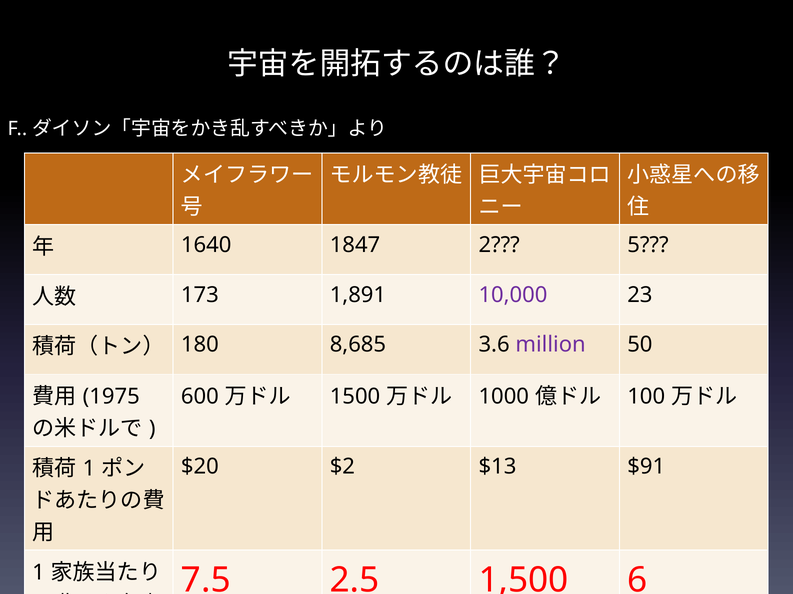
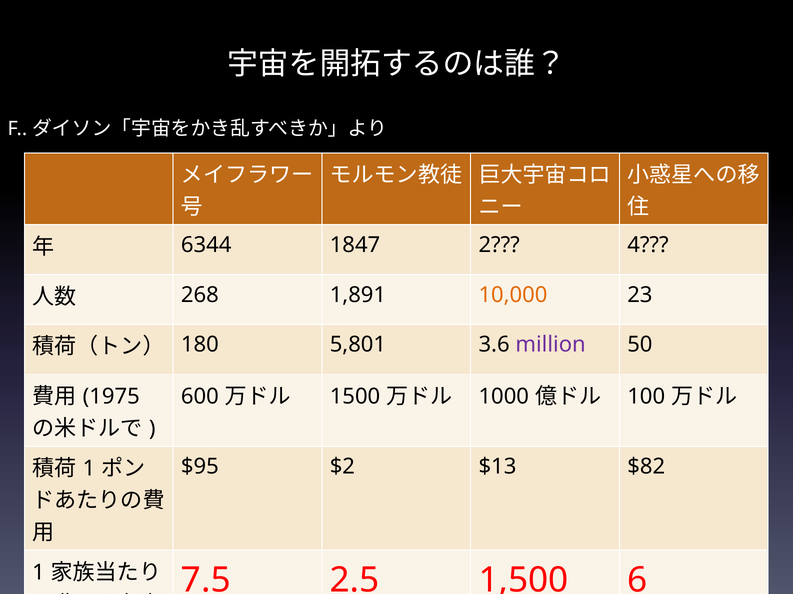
1640: 1640 -> 6344 (206, 245)
5: 5 -> 4 (648, 245)
173: 173 -> 268 (200, 295)
10,000 colour: purple -> orange (513, 295)
8,685: 8,685 -> 5,801 (358, 345)
$20: $20 -> $95 (200, 467)
$91: $91 -> $82 (646, 467)
